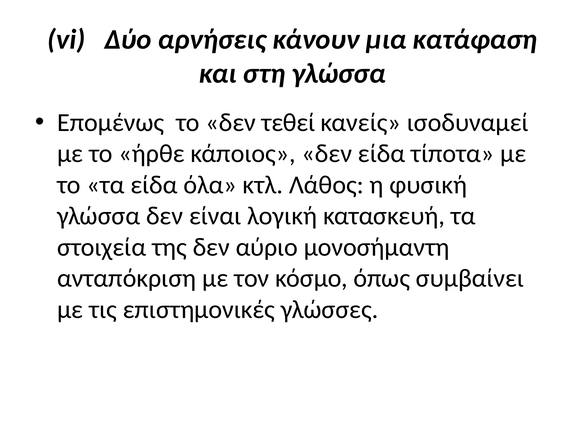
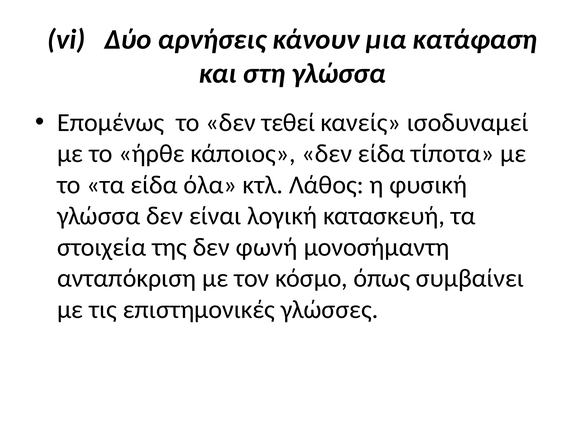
αύριο: αύριο -> φωνή (267, 248)
